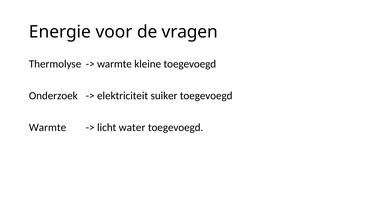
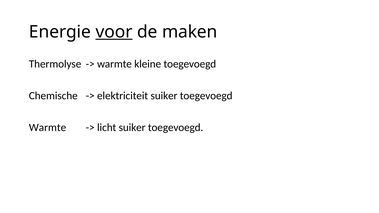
voor underline: none -> present (114, 32)
vragen: vragen -> maken (190, 32)
Onderzoek: Onderzoek -> Chemische (53, 96)
licht water: water -> suiker (132, 128)
